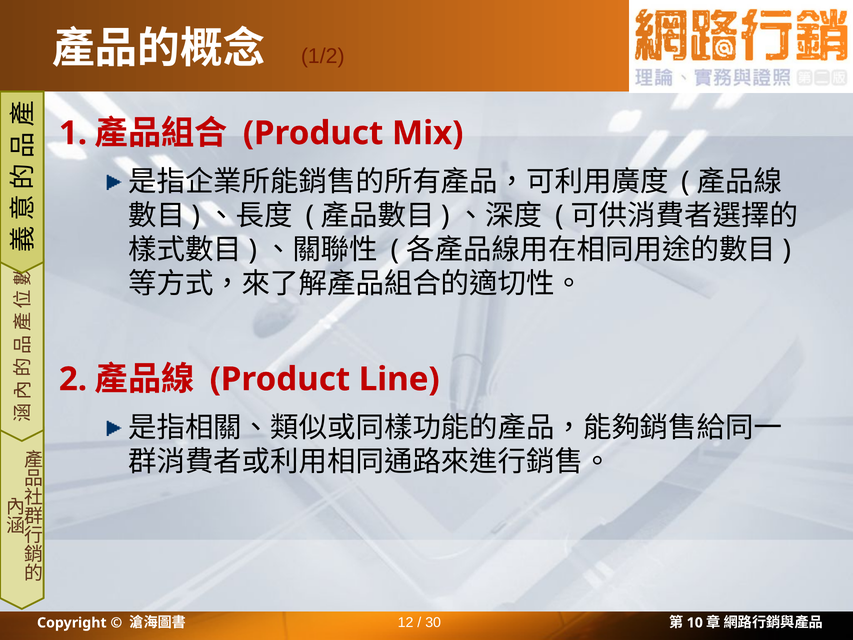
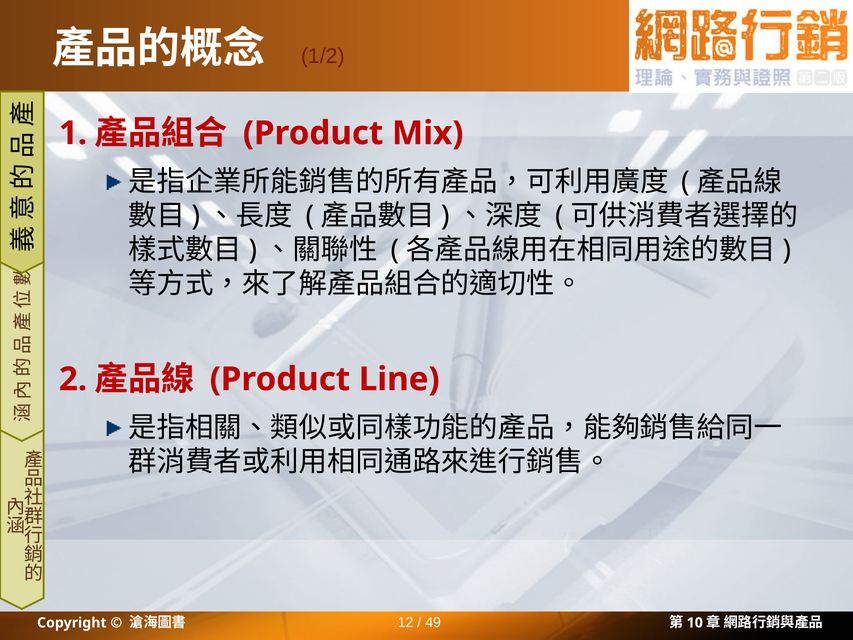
30: 30 -> 49 (433, 623)
